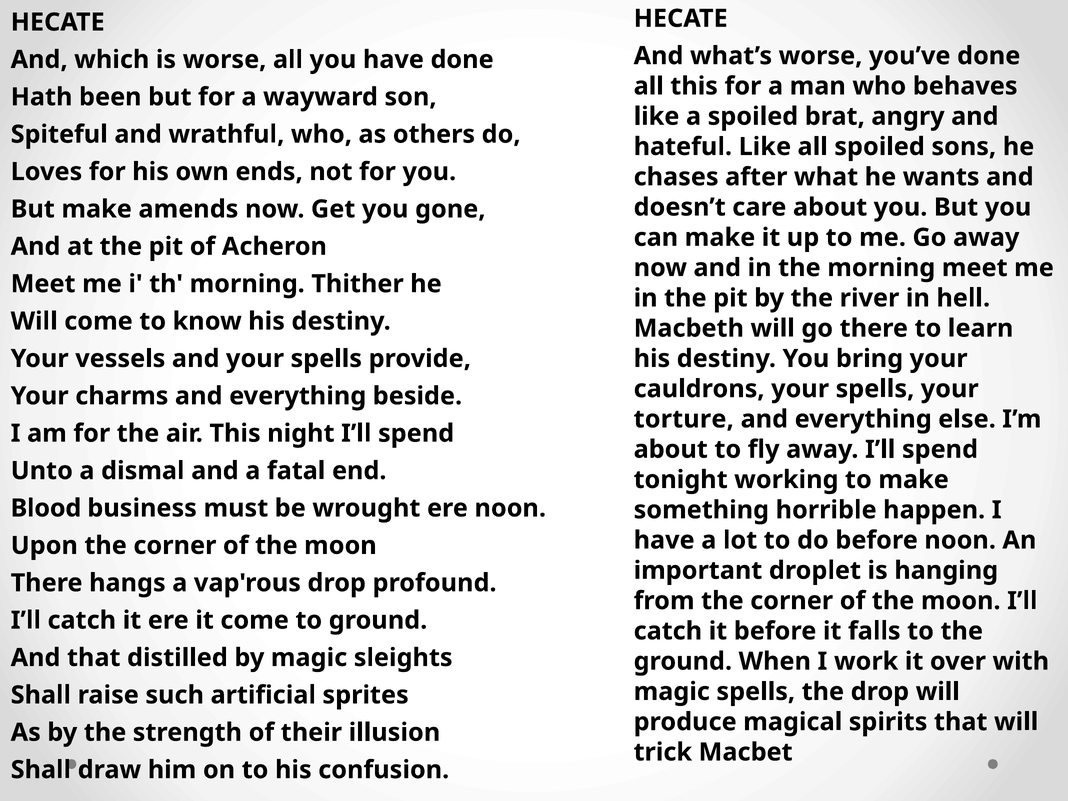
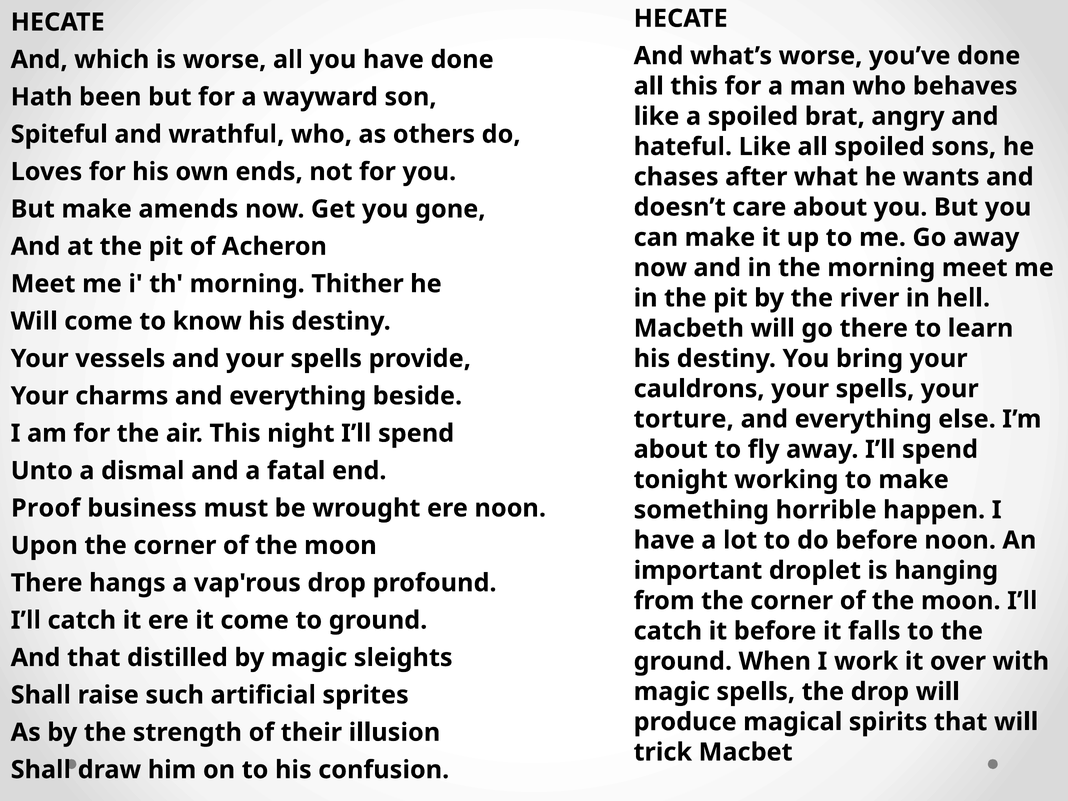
Blood: Blood -> Proof (46, 508)
